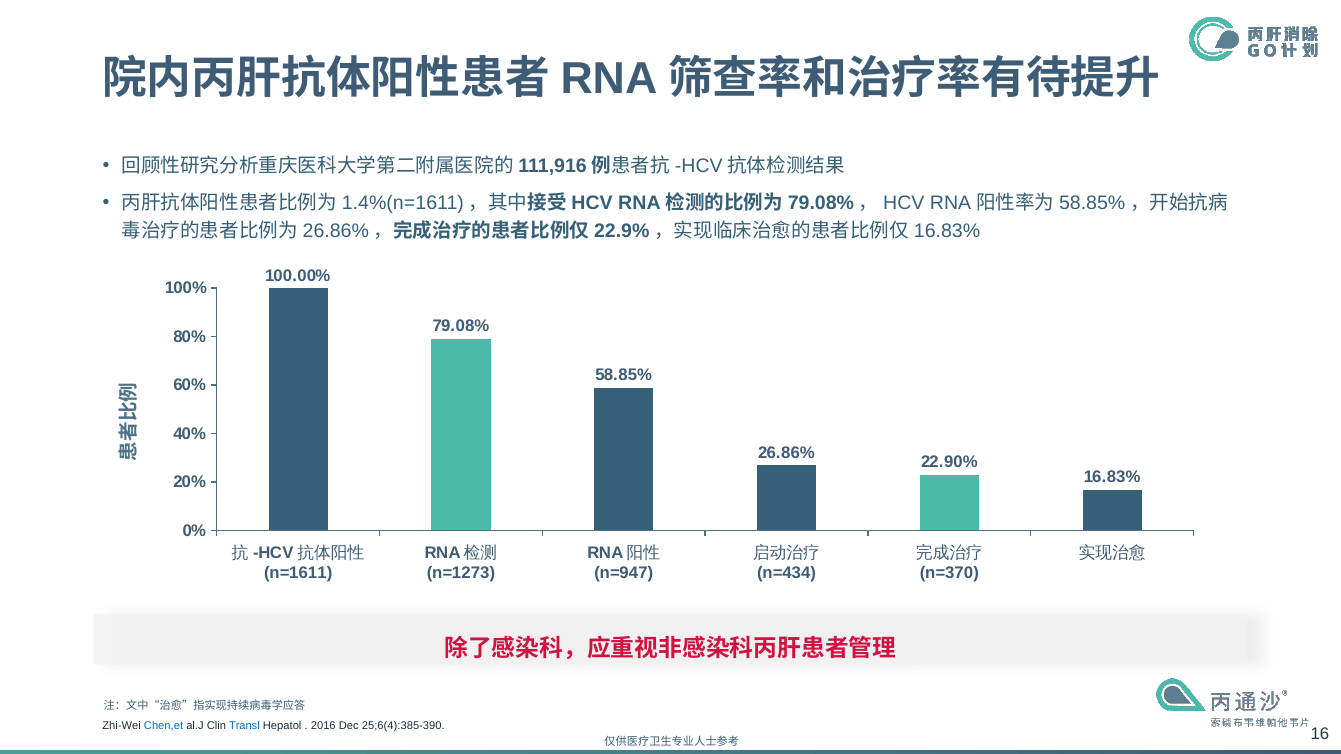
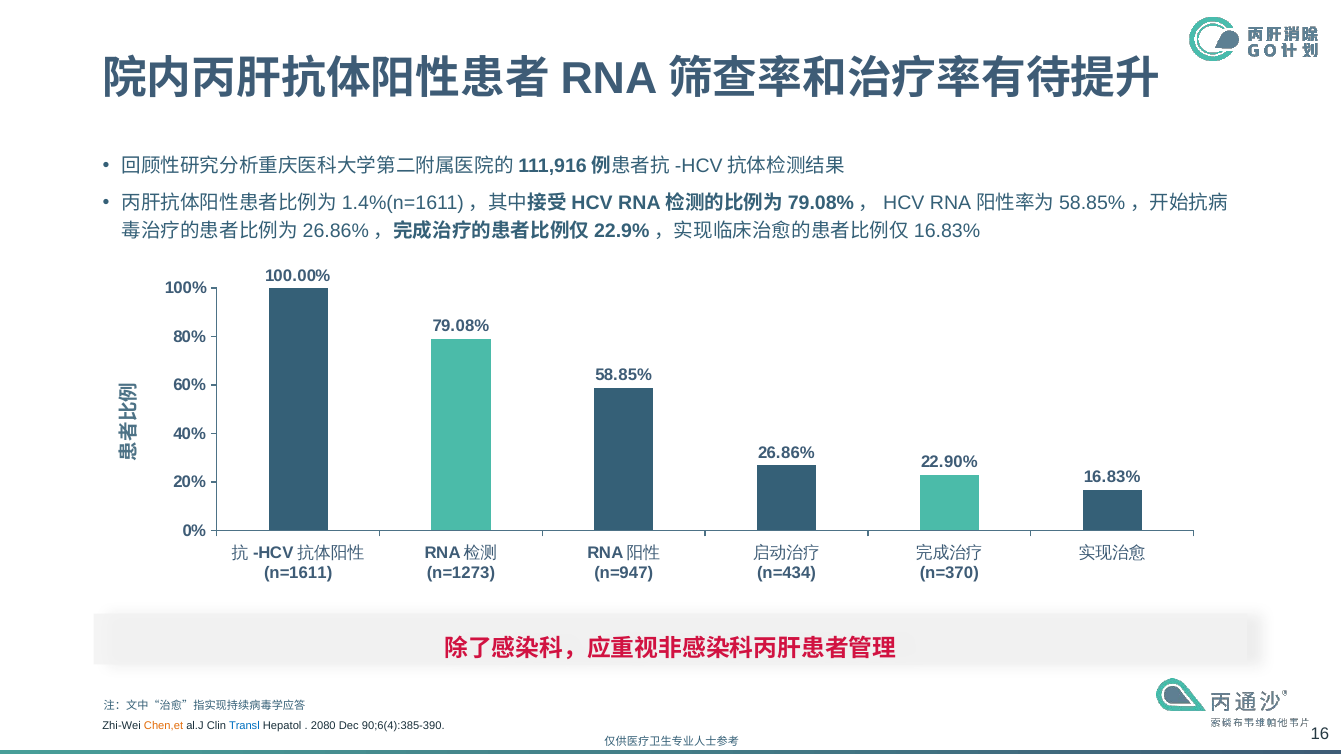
Chen,et colour: blue -> orange (164, 726)
2016: 2016 -> 2080 (323, 726)
25;6(4):385-390: 25;6(4):385-390 -> 90;6(4):385-390 (403, 726)
